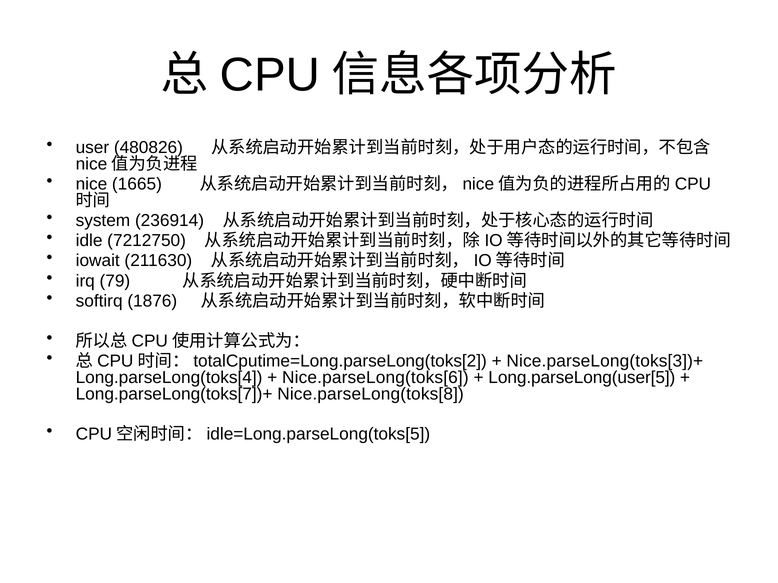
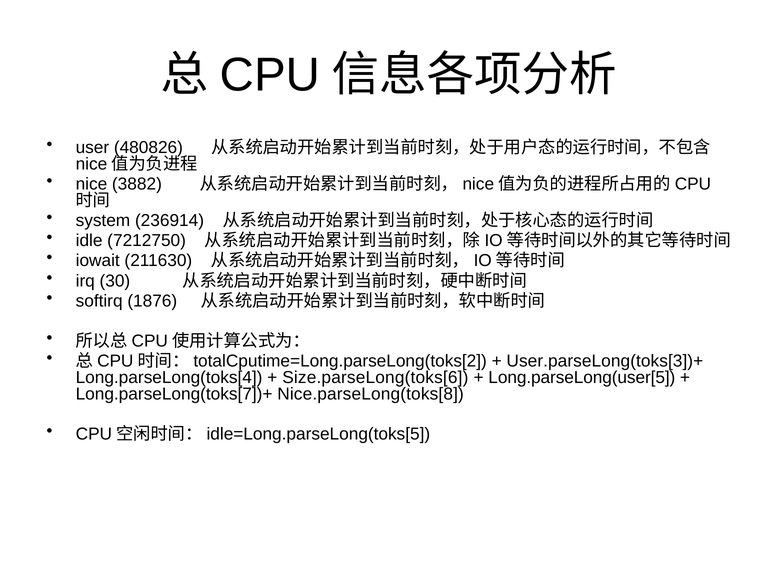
1665: 1665 -> 3882 (137, 184)
79: 79 -> 30 (115, 281)
Nice.parseLong(toks[3])+: Nice.parseLong(toks[3])+ -> User.parseLong(toks[3])+ (605, 361)
Nice.parseLong(toks[6: Nice.parseLong(toks[6 -> Size.parseLong(toks[6 (375, 378)
